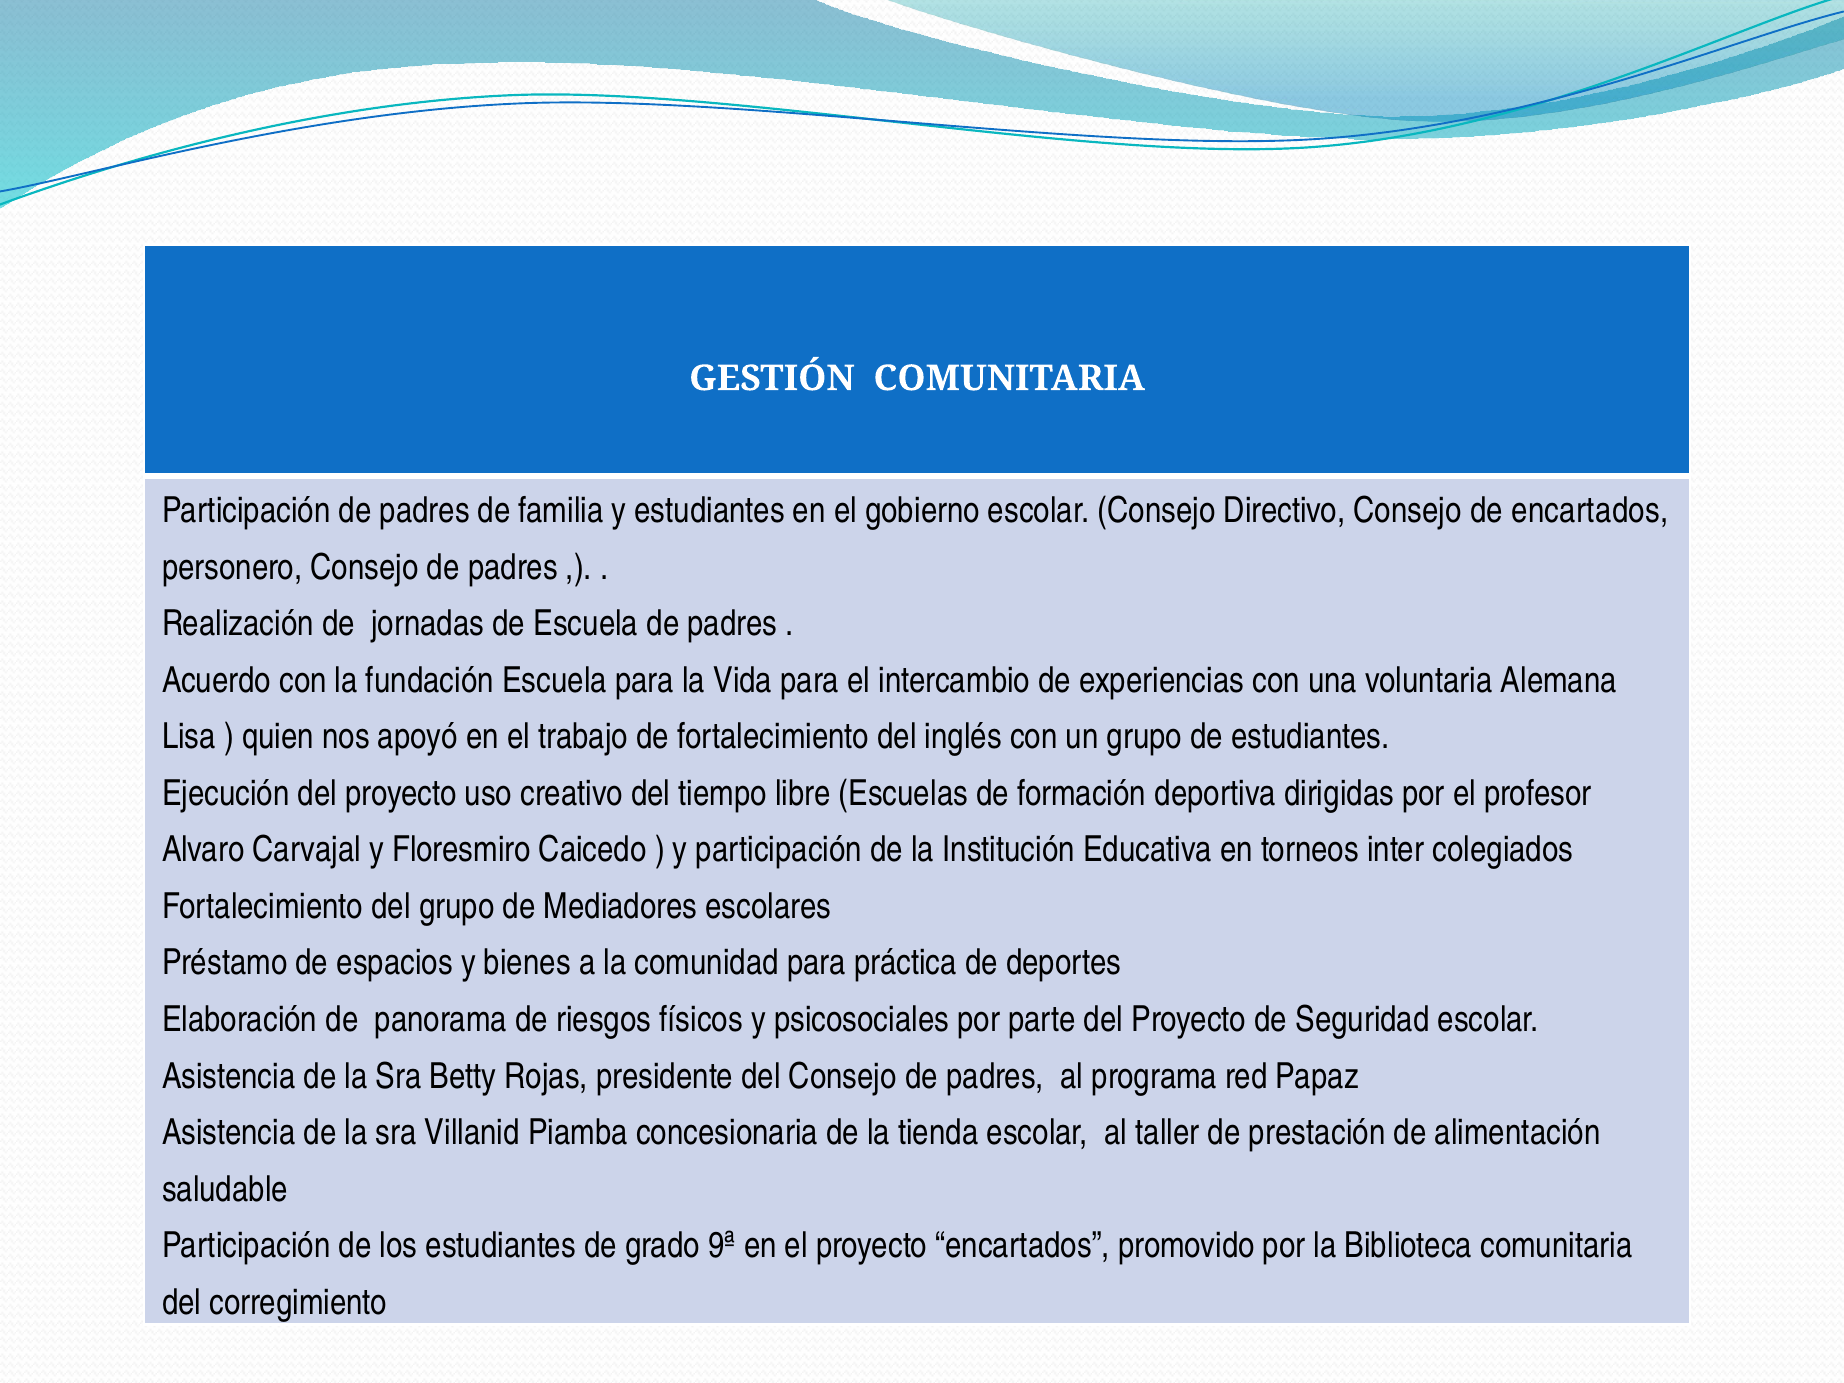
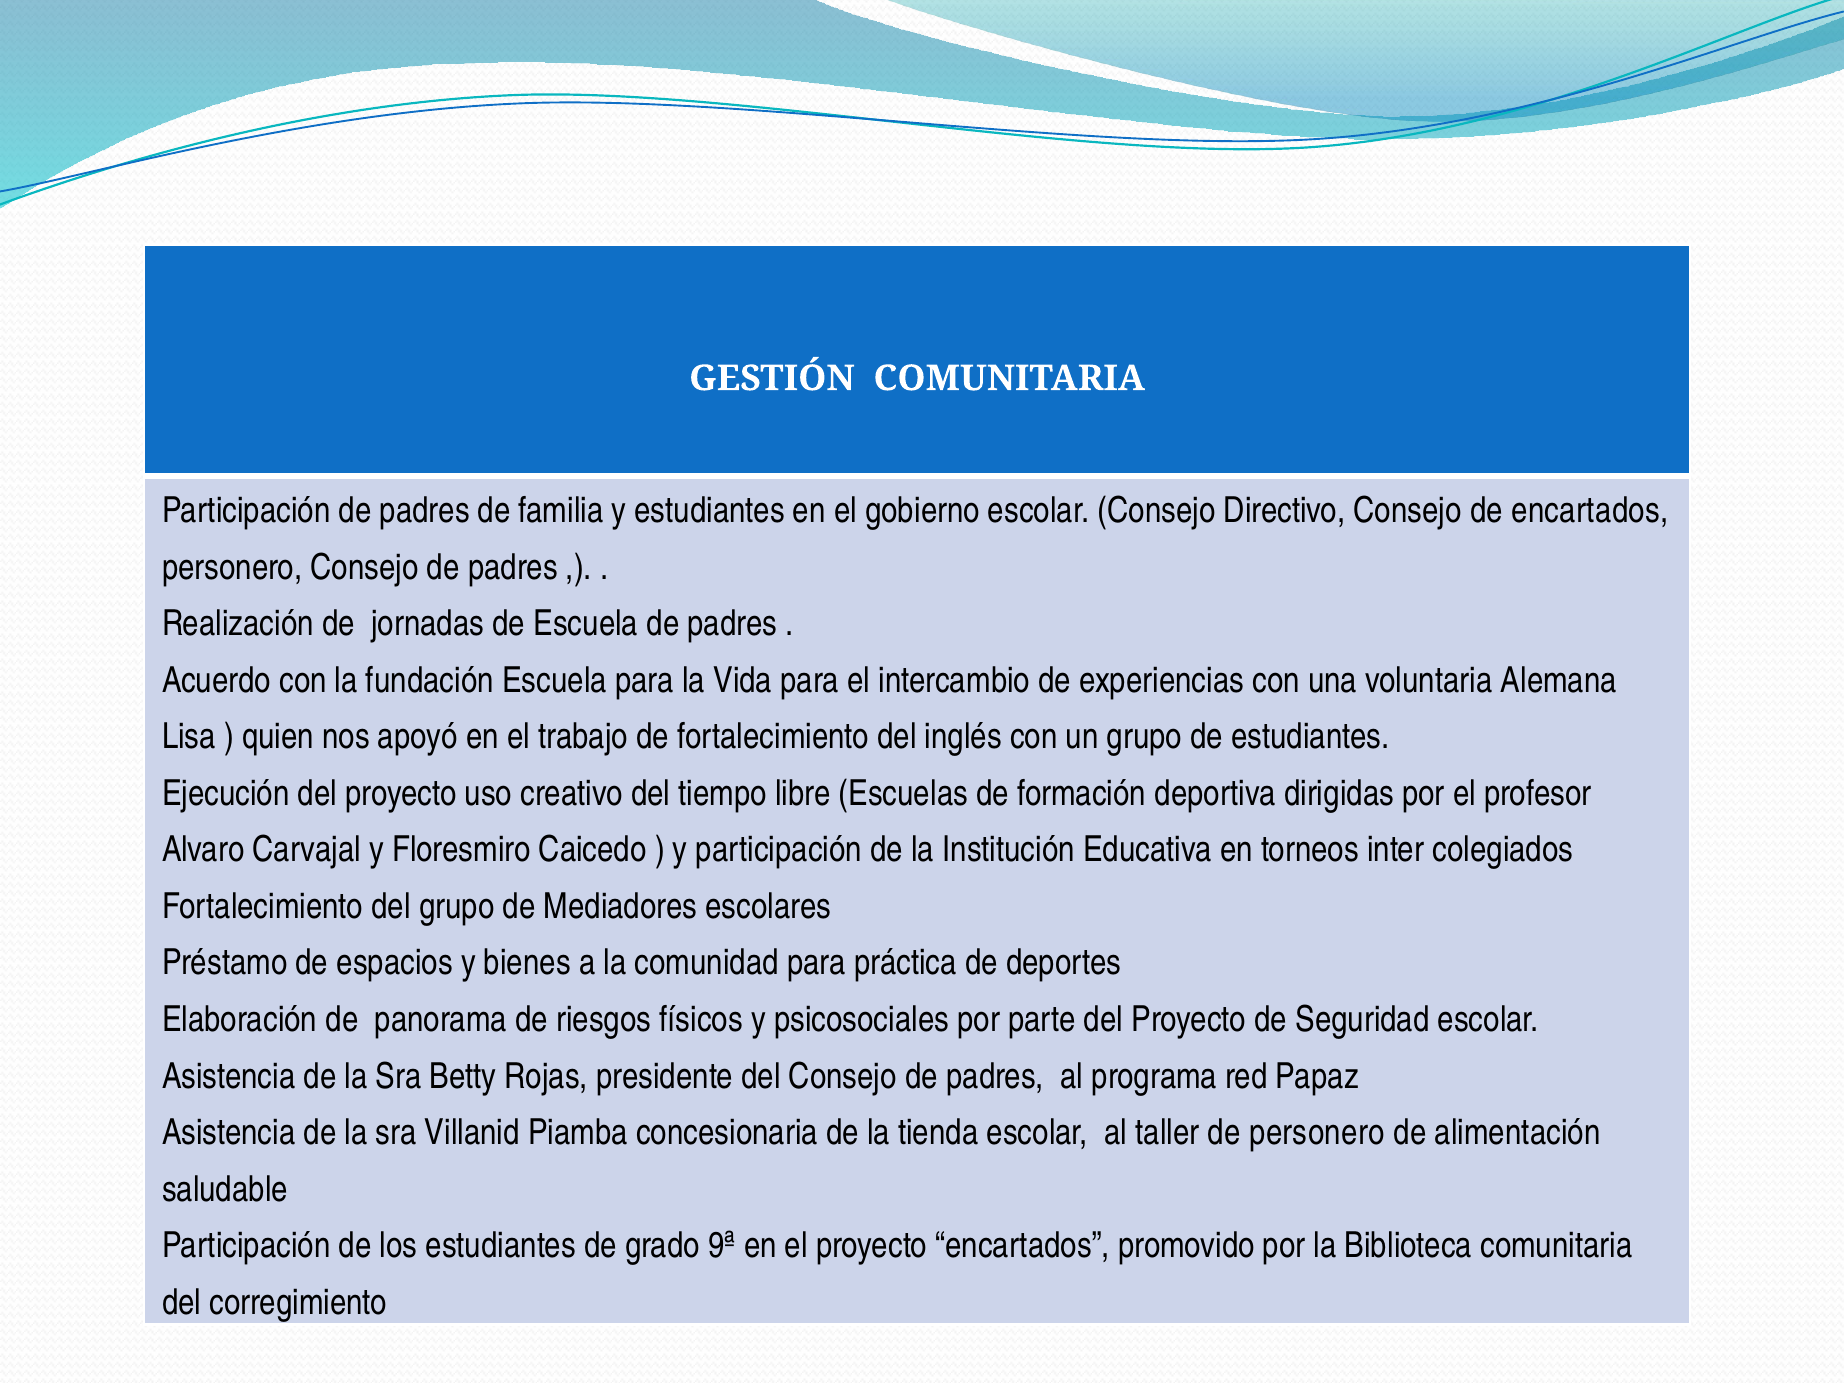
de prestación: prestación -> personero (1317, 1133)
